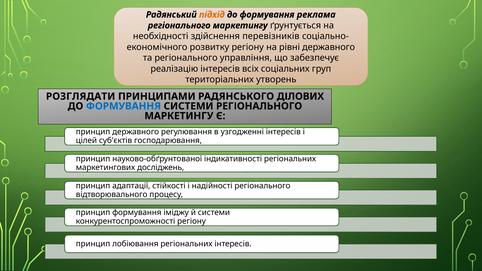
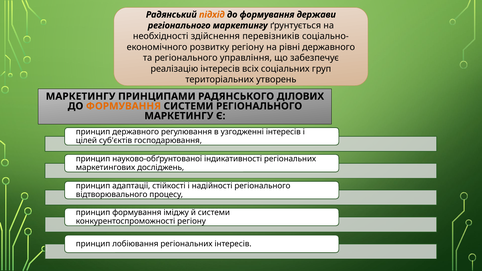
реклама: реклама -> держави (316, 15)
РОЗГЛЯДАТИ: РОЗГЛЯДАТИ -> МАРКЕТИНГУ (81, 96)
ФОРМУВАННЯ colour: blue -> orange (123, 106)
